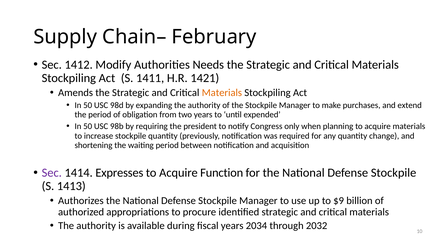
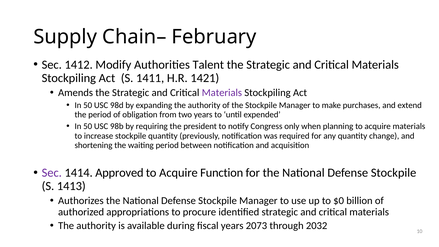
Needs: Needs -> Talent (208, 65)
Materials colour: orange -> purple (222, 93)
Expresses: Expresses -> Approved (119, 173)
$9: $9 -> $0 (339, 201)
2034: 2034 -> 2073 (256, 226)
